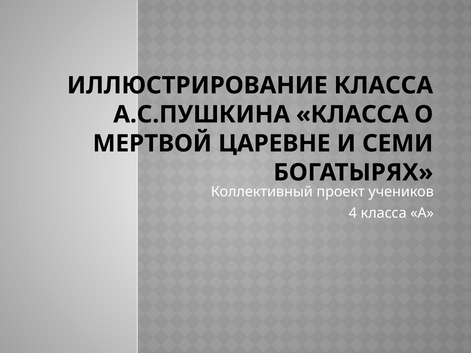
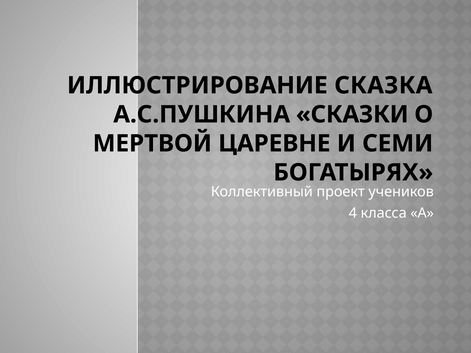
ИЛЛЮСТРИРОВАНИЕ КЛАССА: КЛАССА -> СКАЗКА (383, 85)
А.С.ПУШКИНА КЛАССА: КЛАССА -> СКАЗКИ (352, 115)
